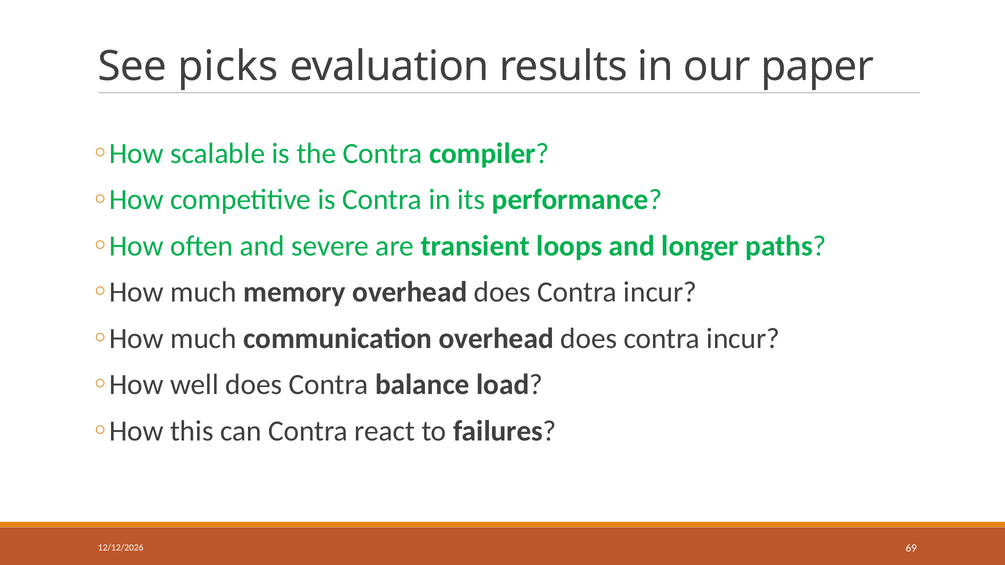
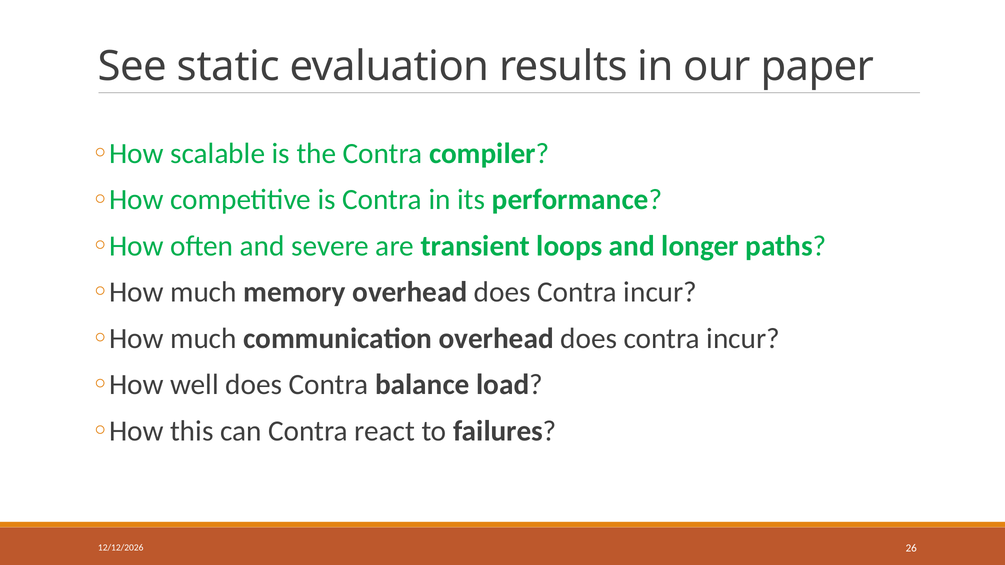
picks: picks -> static (228, 67)
69: 69 -> 26 (911, 548)
